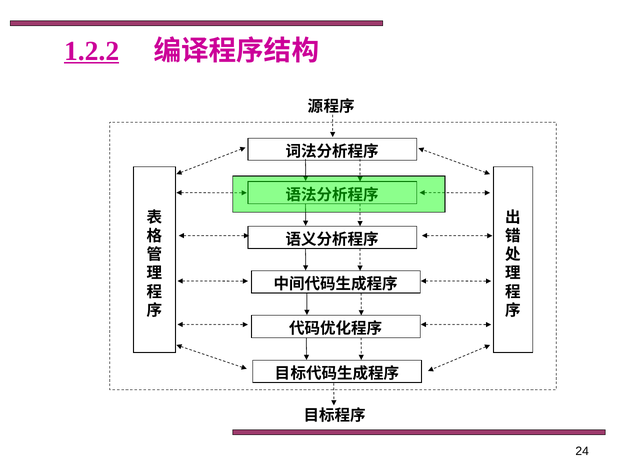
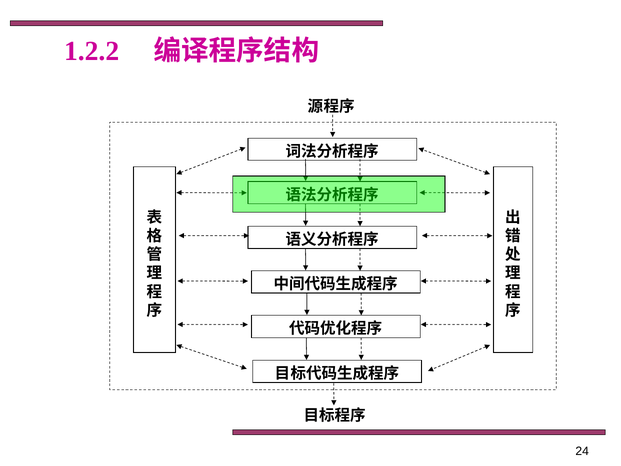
1.2.2 underline: present -> none (92, 51)
